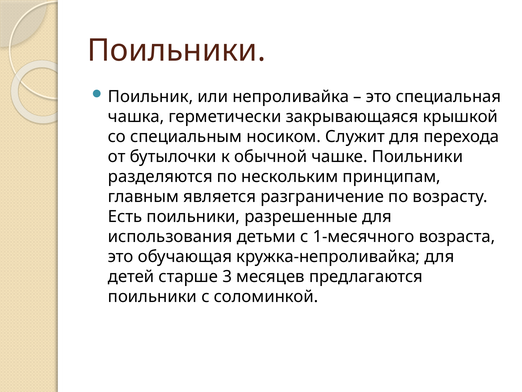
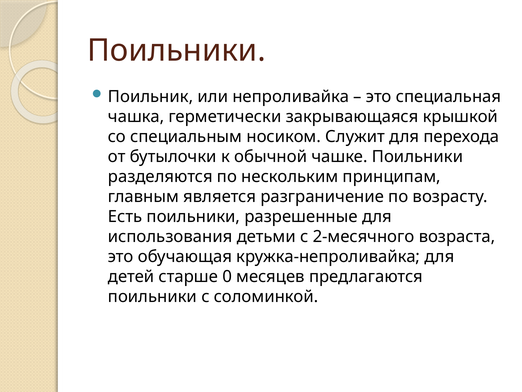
1-месячного: 1-месячного -> 2-месячного (364, 236)
3: 3 -> 0 (227, 276)
